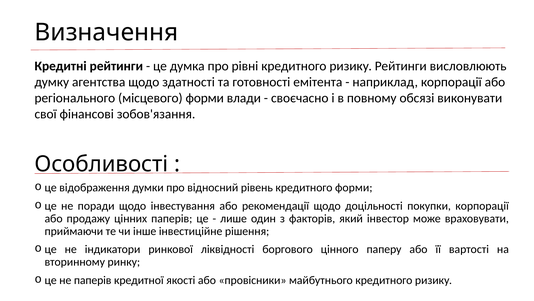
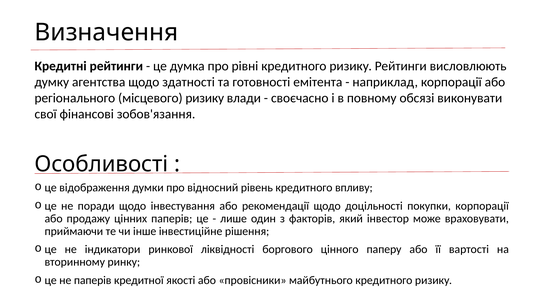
місцевого форми: форми -> ризику (205, 98)
кредитного форми: форми -> впливу (354, 187)
